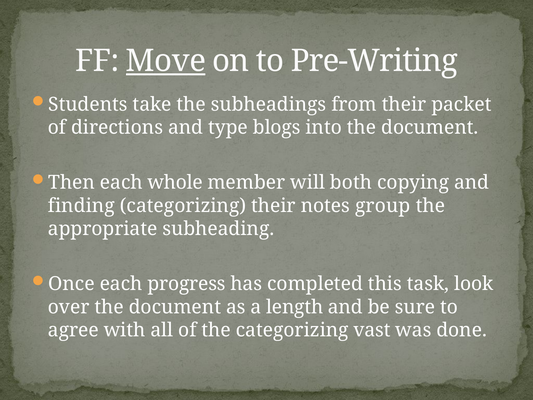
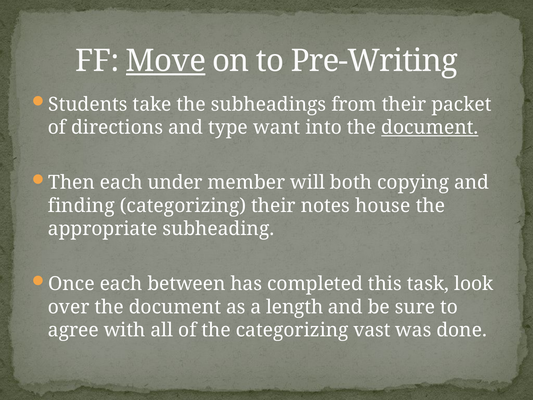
blogs: blogs -> want (277, 127)
document underline: none -> present (430, 127)
whole: whole -> under (175, 182)
group: group -> house (383, 206)
progress: progress -> between (186, 284)
